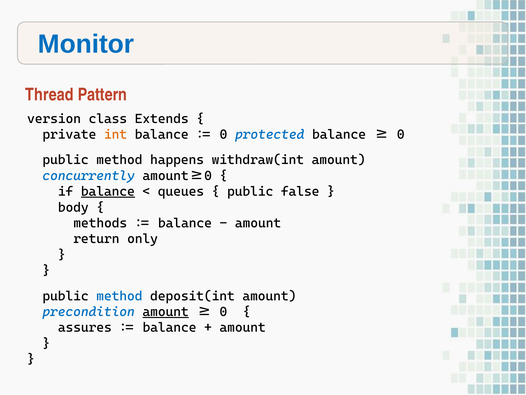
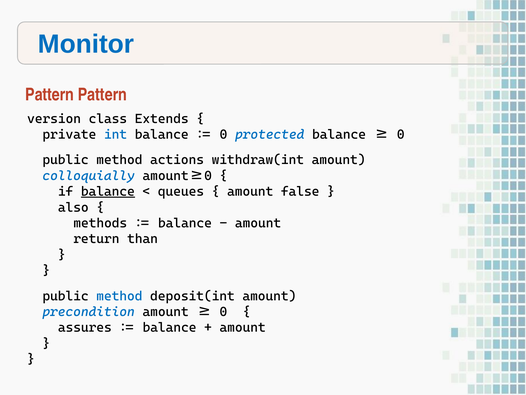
Thread: Thread -> Pattern (50, 95)
int colour: orange -> blue (116, 134)
happens: happens -> actions (177, 160)
concurrently: concurrently -> colloquially (89, 176)
public: public -> amount (250, 191)
body: body -> also (73, 207)
only: only -> than (143, 239)
amount underline: present -> none (166, 311)
